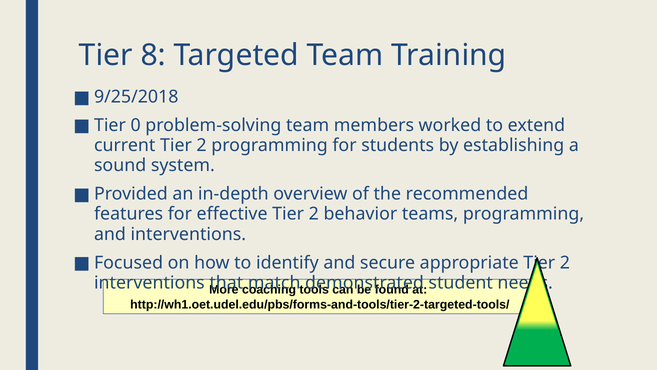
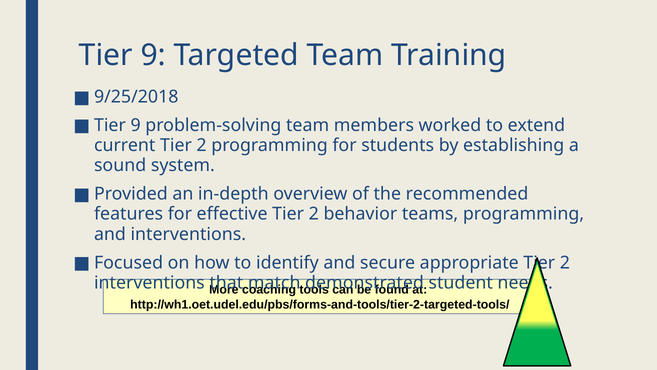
8: 8 -> 9 (153, 55)
0: 0 -> 9 (136, 125)
